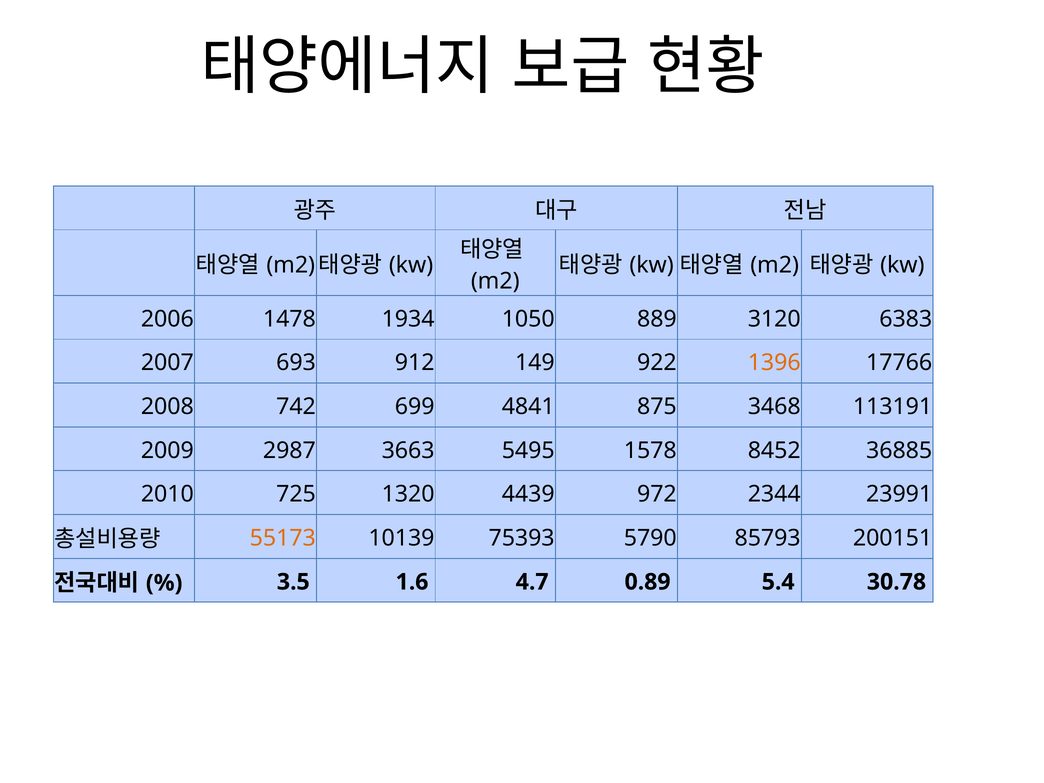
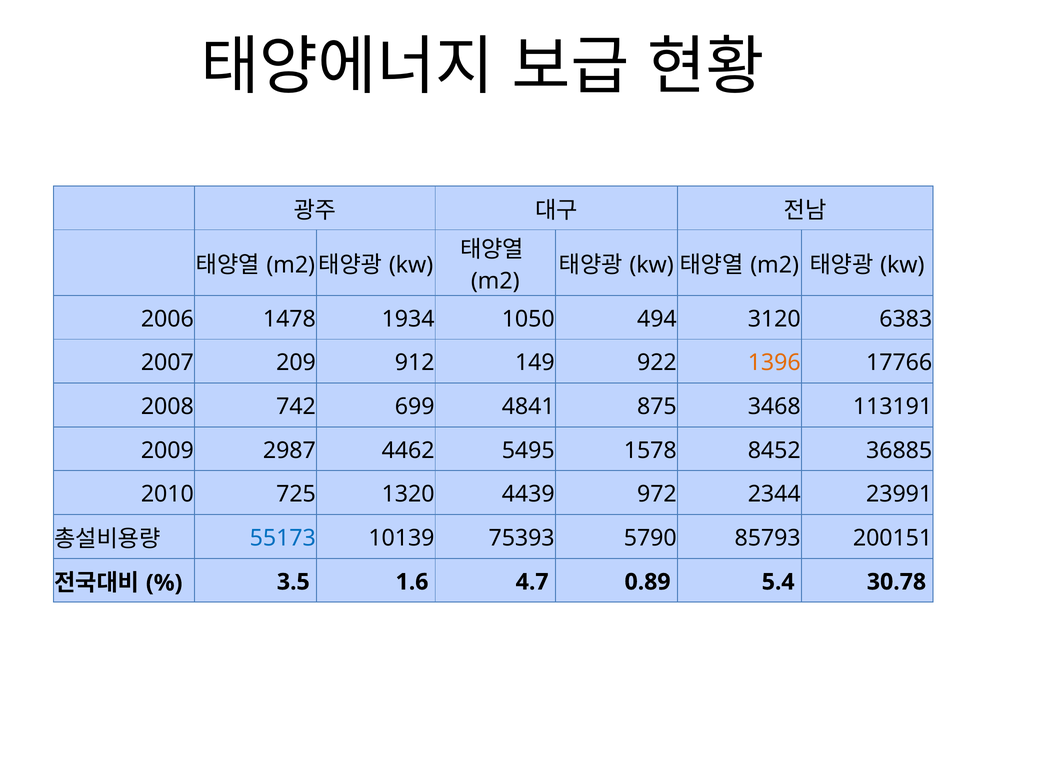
889: 889 -> 494 (657, 319)
693: 693 -> 209 (296, 363)
3663: 3663 -> 4462 (408, 450)
55173 colour: orange -> blue (283, 538)
